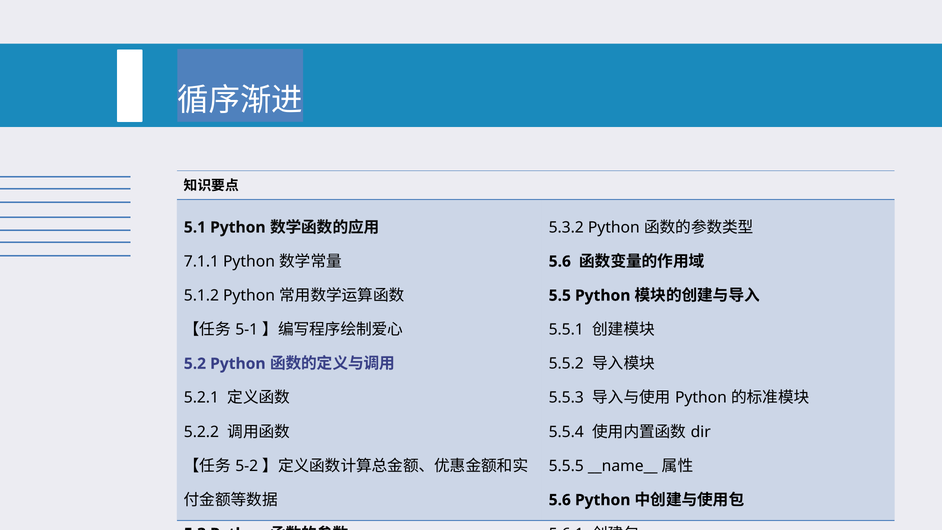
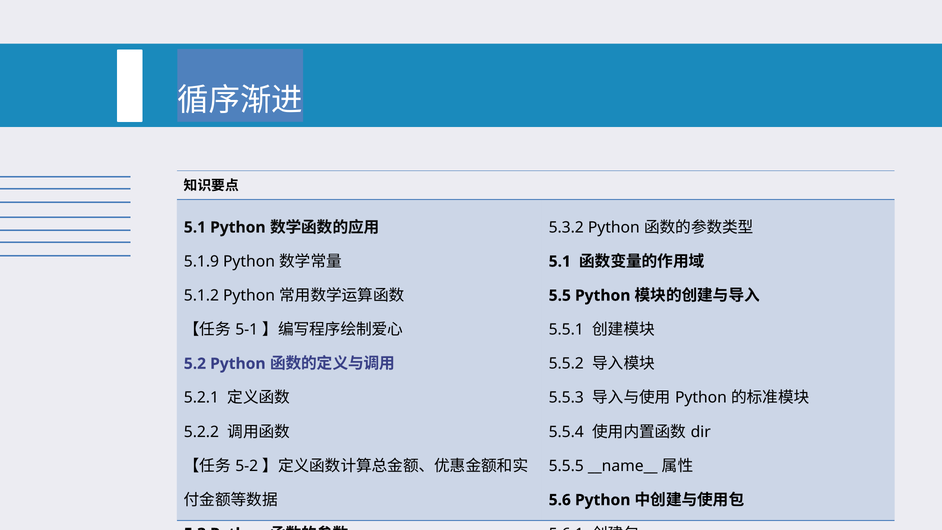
7.1.1: 7.1.1 -> 5.1.9 (201, 261)
5.6: 5.6 -> 5.1 (560, 261)
